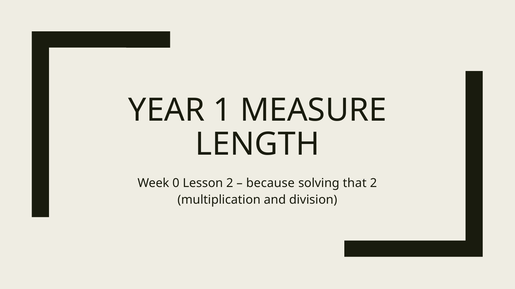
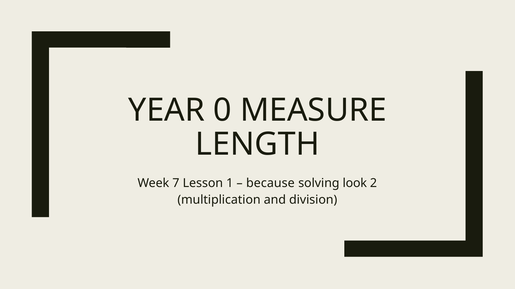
1: 1 -> 0 (222, 110)
0: 0 -> 7 (176, 184)
Lesson 2: 2 -> 1 (230, 184)
that: that -> look (355, 184)
